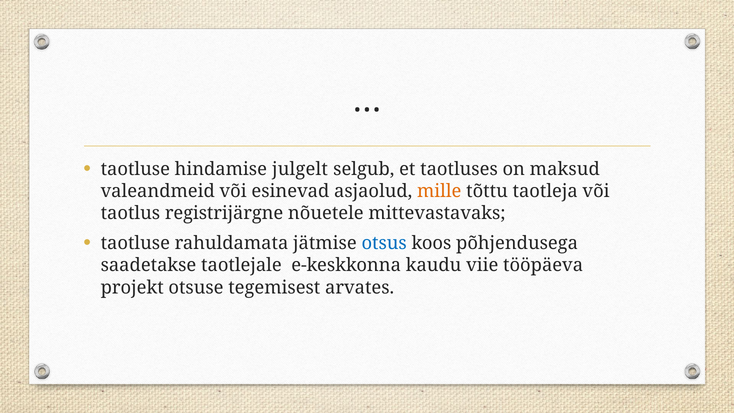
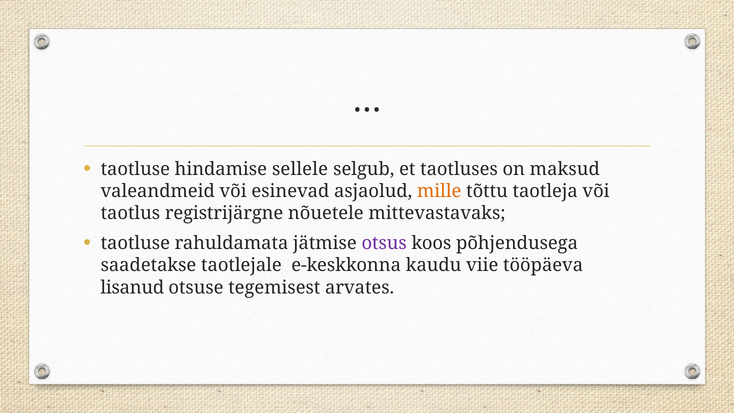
julgelt: julgelt -> sellele (300, 169)
otsus colour: blue -> purple (384, 243)
projekt: projekt -> lisanud (132, 287)
